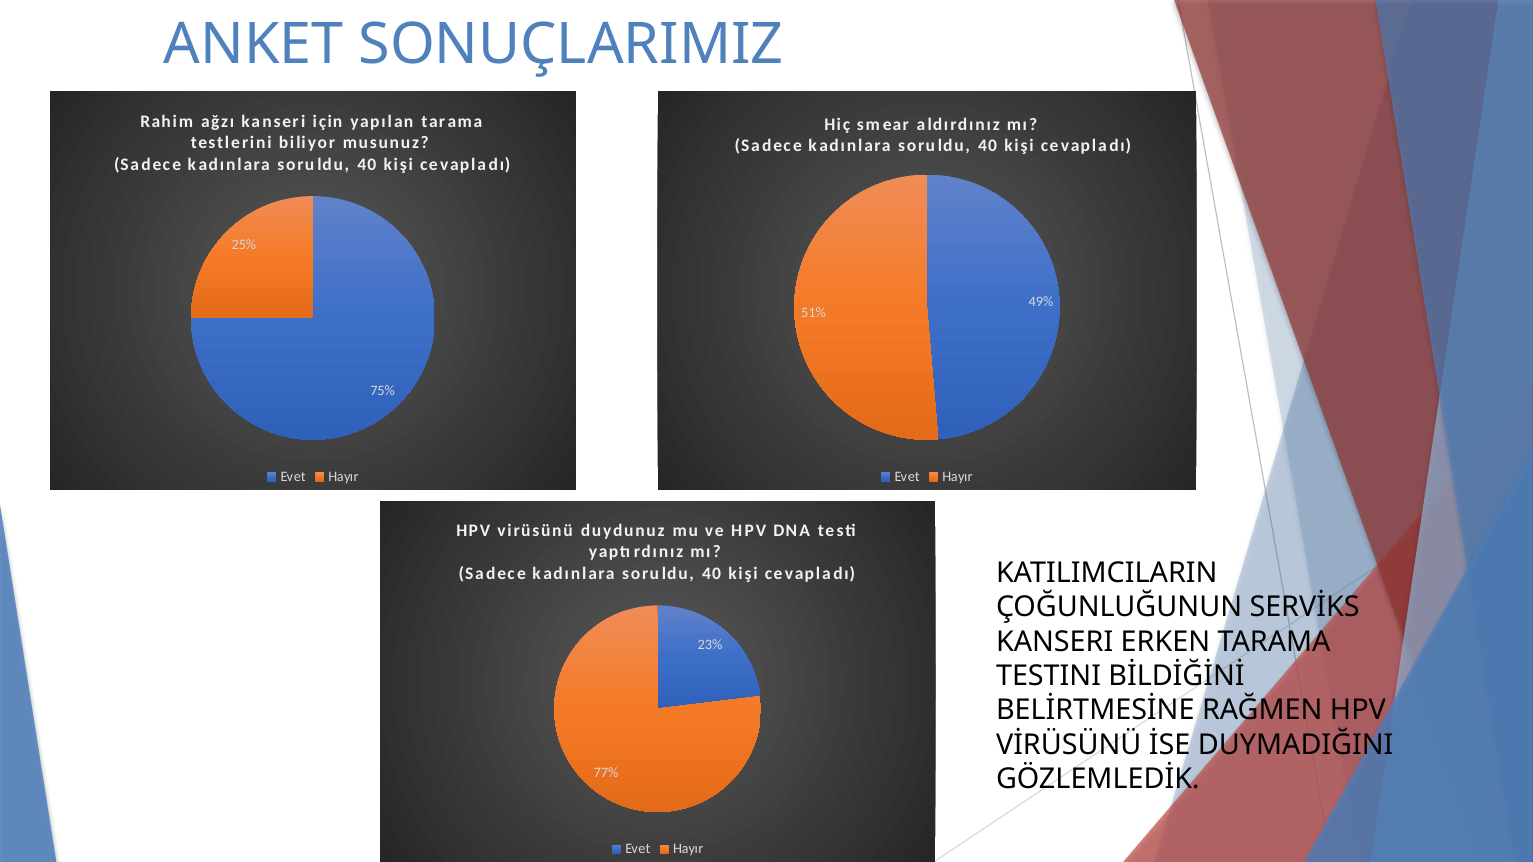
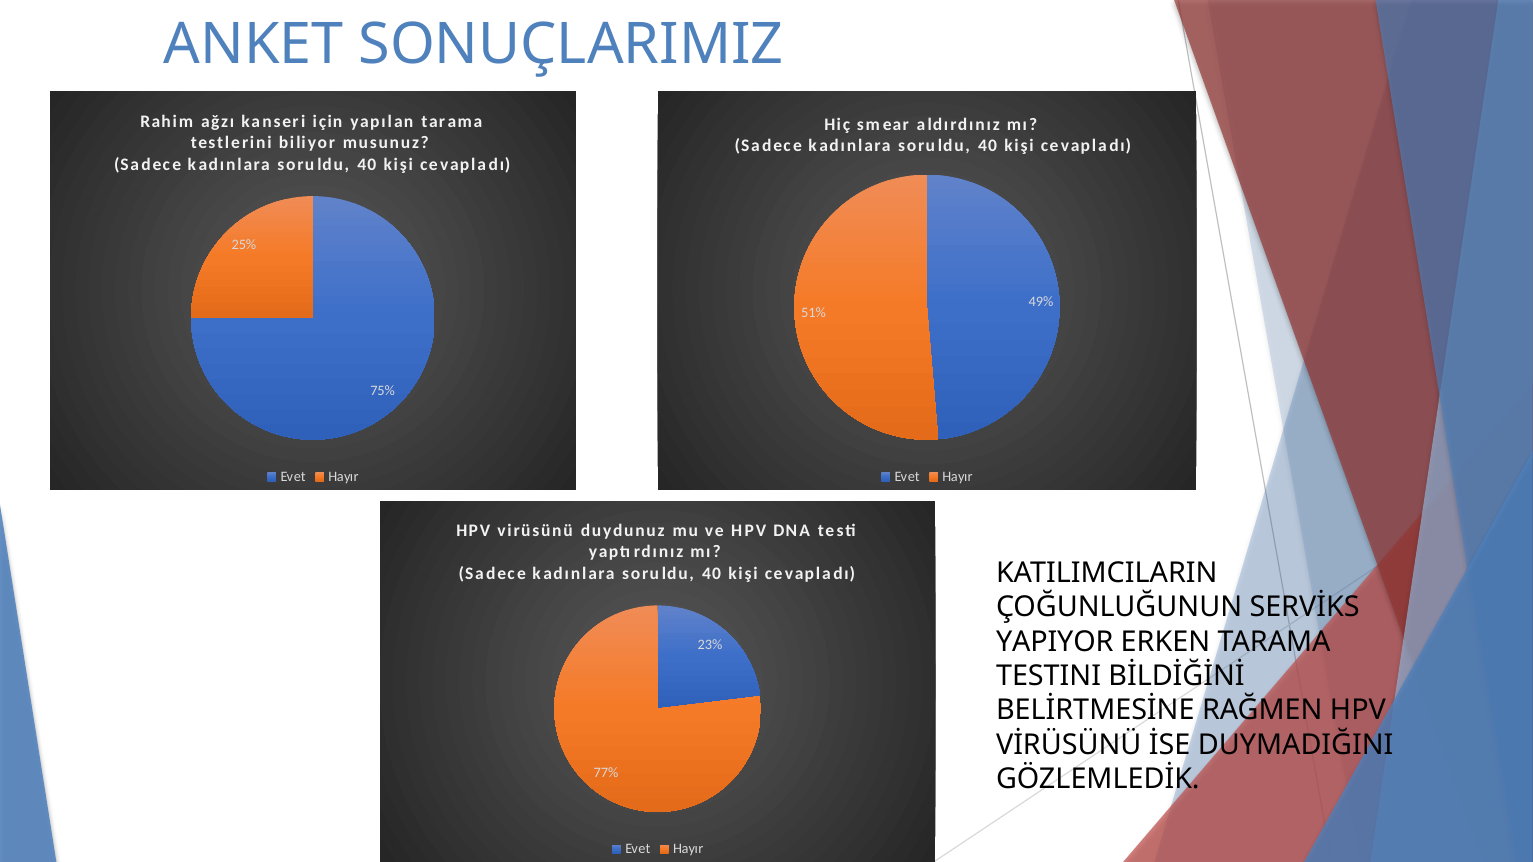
KANSERI: KANSERI -> YAPIYOR (1055, 642)
